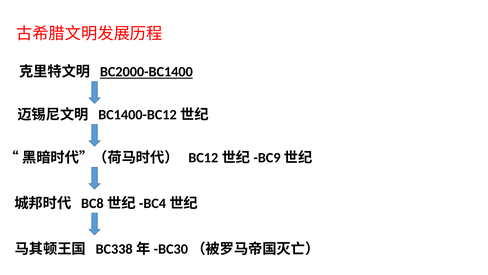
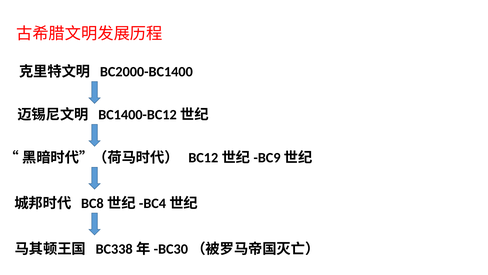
BC2000-BC1400 underline: present -> none (146, 72)
